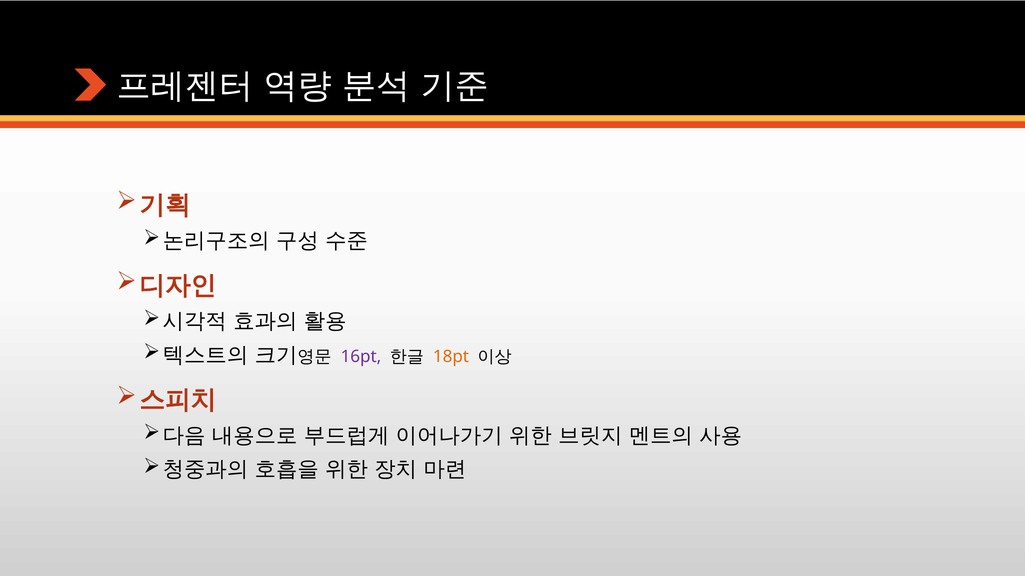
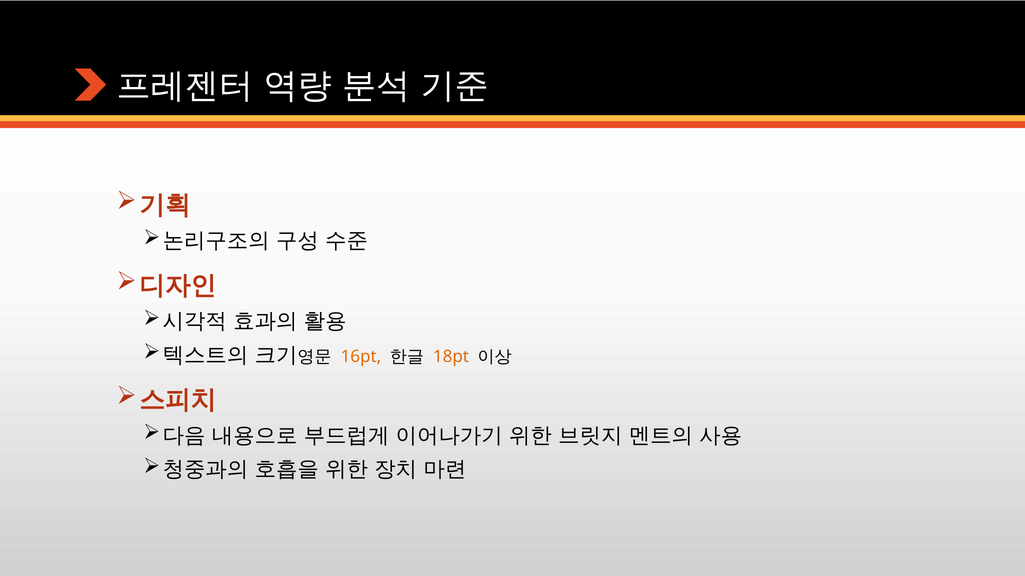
16pt colour: purple -> orange (361, 357)
